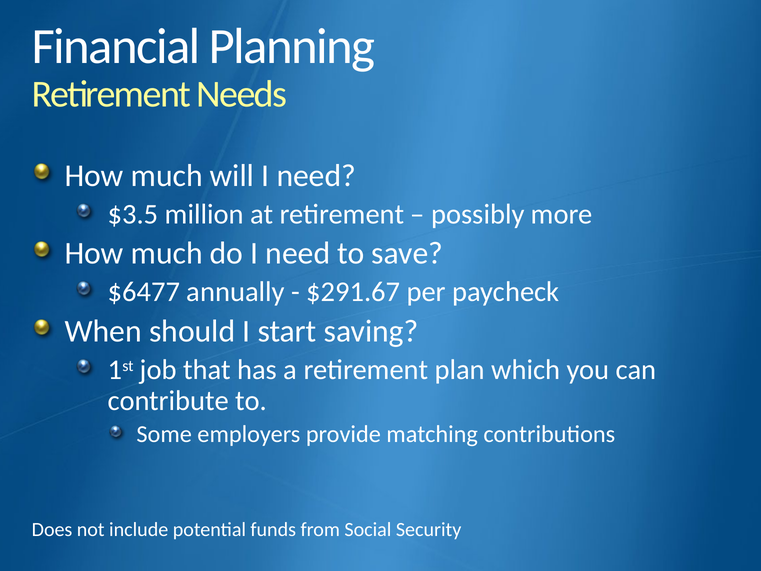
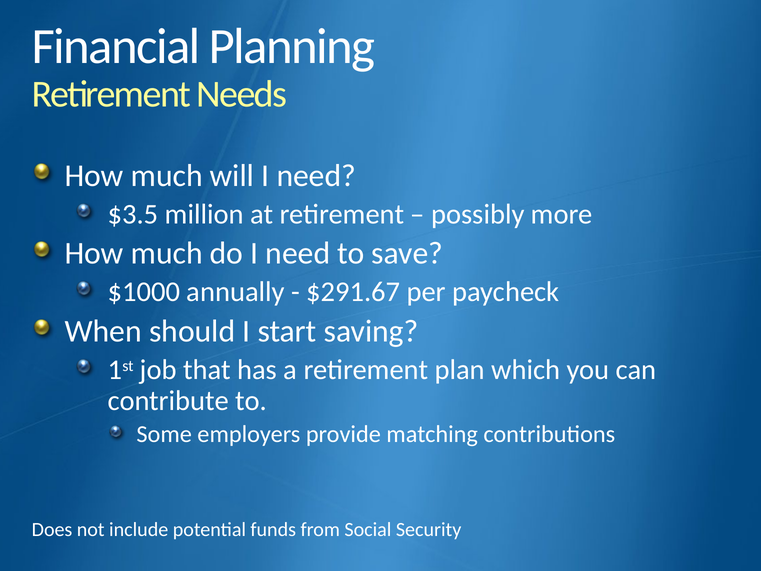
$6477: $6477 -> $1000 (144, 292)
